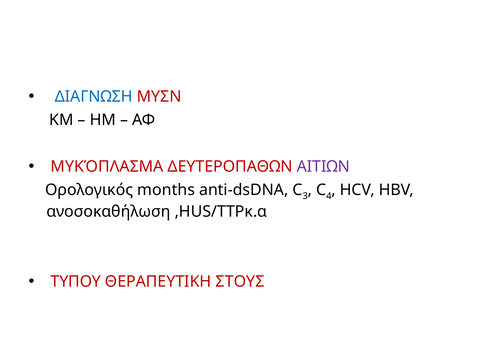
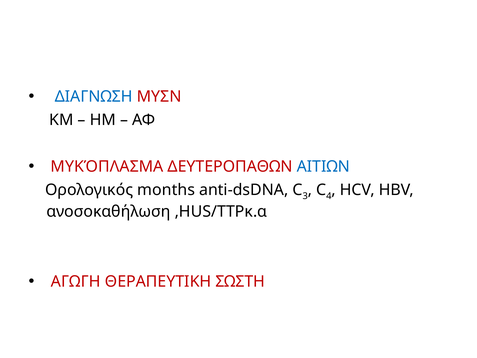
ΑΙΤΙΩΝ colour: purple -> blue (323, 166)
ΤΥΠΟΥ: ΤΥΠΟΥ -> ΑΓΩΓΗ (76, 282)
ΣΤΟΥΣ: ΣΤΟΥΣ -> ΣΩΣΤΗ (240, 282)
